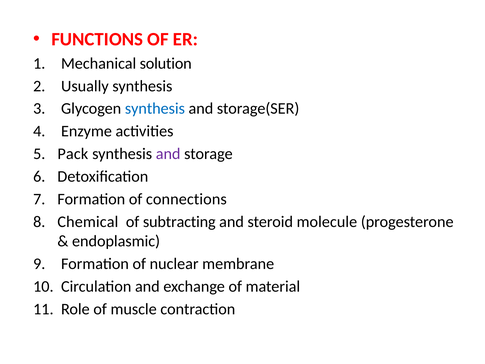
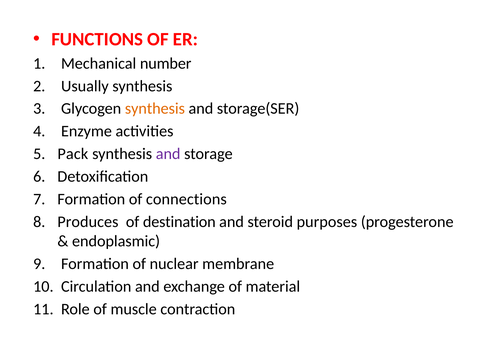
solution: solution -> number (166, 63)
synthesis colour: blue -> orange (155, 109)
Chemical: Chemical -> Produces (88, 222)
subtracting: subtracting -> destination (179, 222)
molecule: molecule -> purposes (327, 222)
